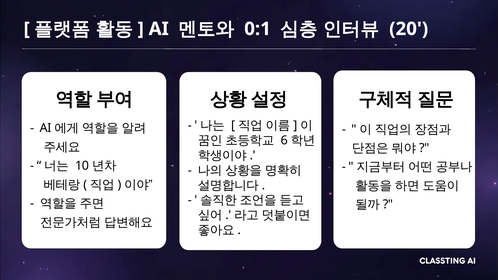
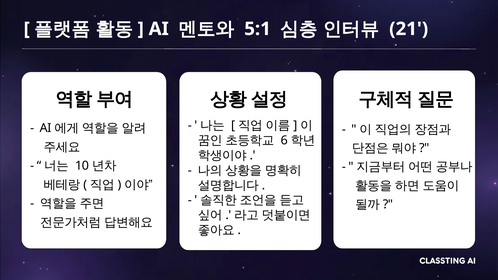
0:1: 0:1 -> 5:1 (258, 29)
20: 20 -> 21 (409, 29)
